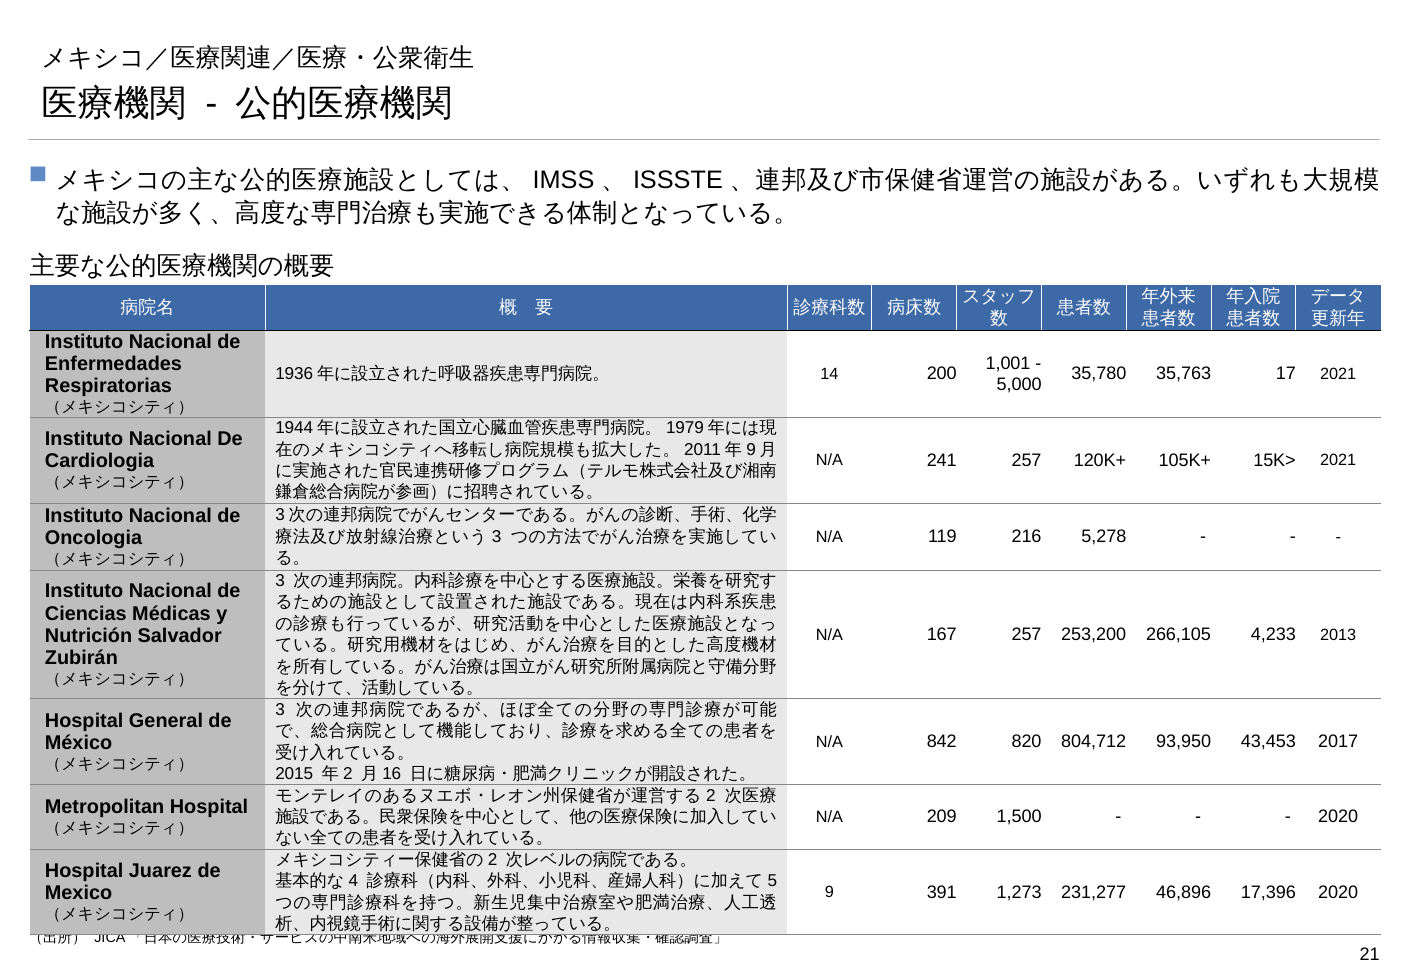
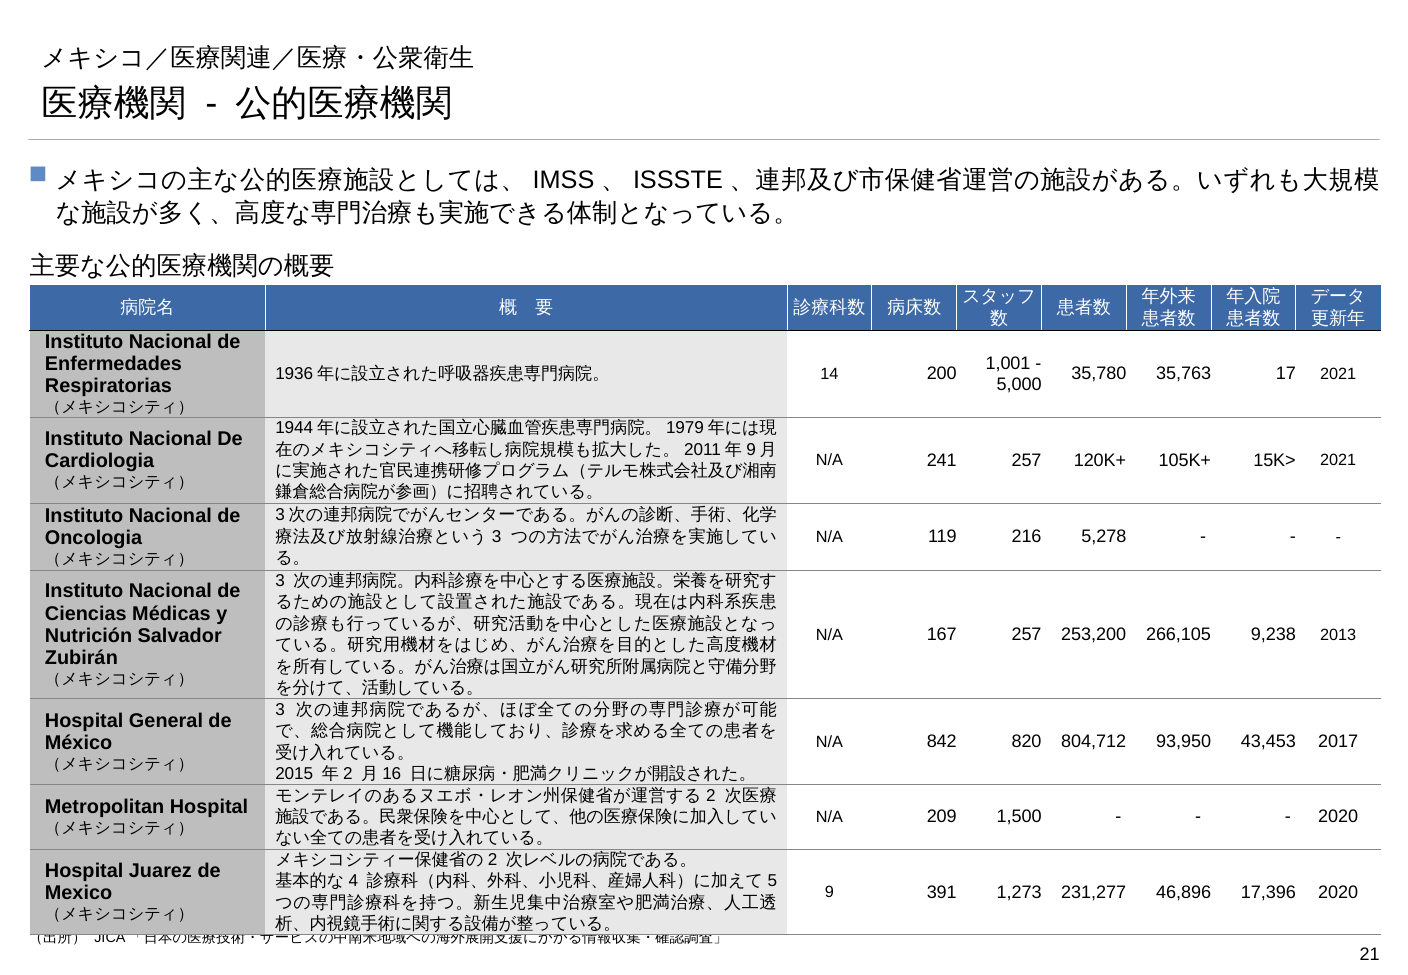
4,233: 4,233 -> 9,238 (1273, 634)
